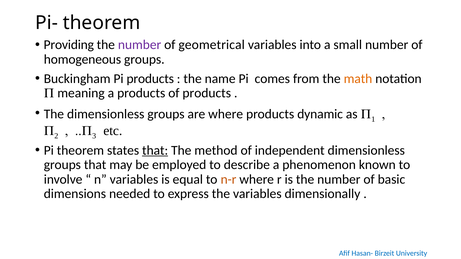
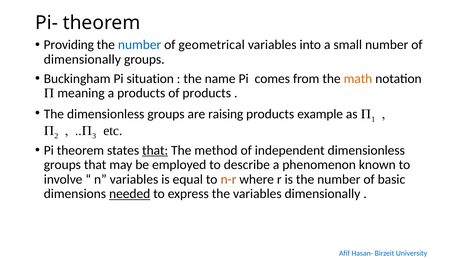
number colour: purple -> blue (140, 45)
homogeneous: homogeneous -> dimensionally (82, 59)
Pi products: products -> situation (150, 79)
are where: where -> raising (226, 114)
dynamic: dynamic -> example (320, 114)
needed underline: none -> present (130, 194)
